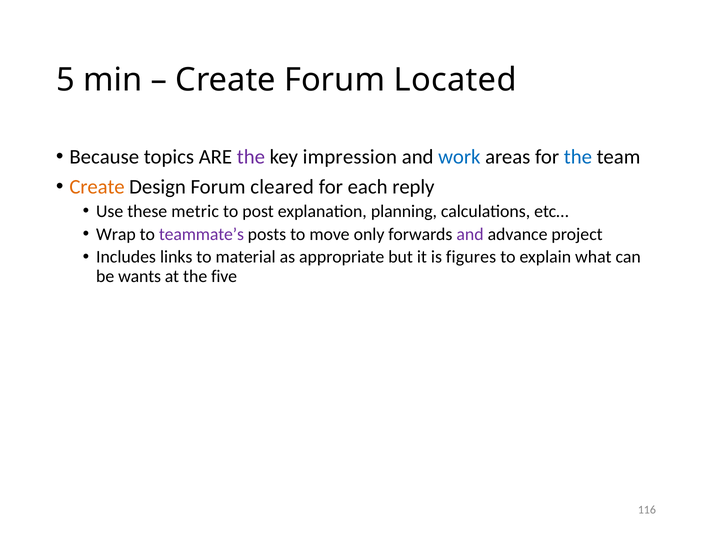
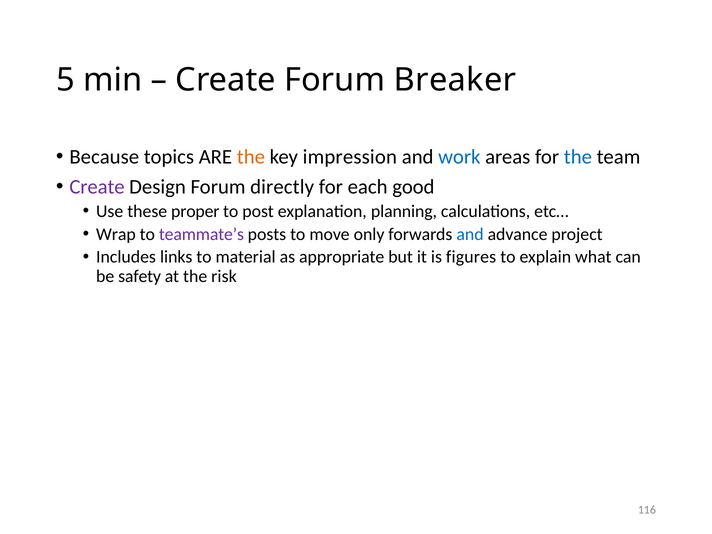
Located: Located -> Breaker (455, 80)
the colour: purple -> orange (251, 157)
Create colour: orange -> purple (97, 187)
cleared: cleared -> directly (282, 187)
reply: reply -> good (413, 187)
metric: metric -> proper (195, 211)
and colour: purple -> blue (470, 234)
wants: wants -> safety (140, 276)
five: five -> risk (224, 276)
